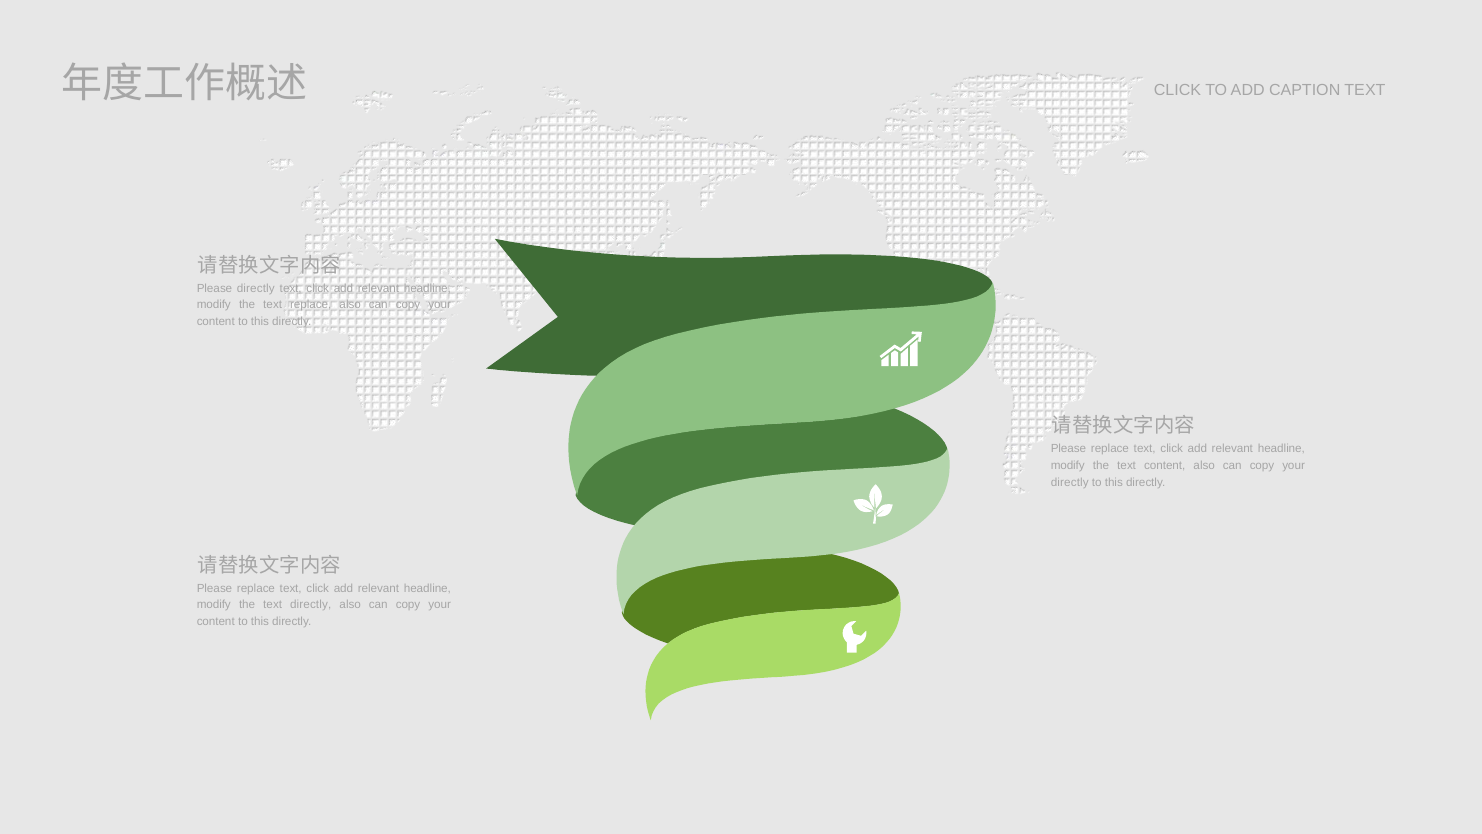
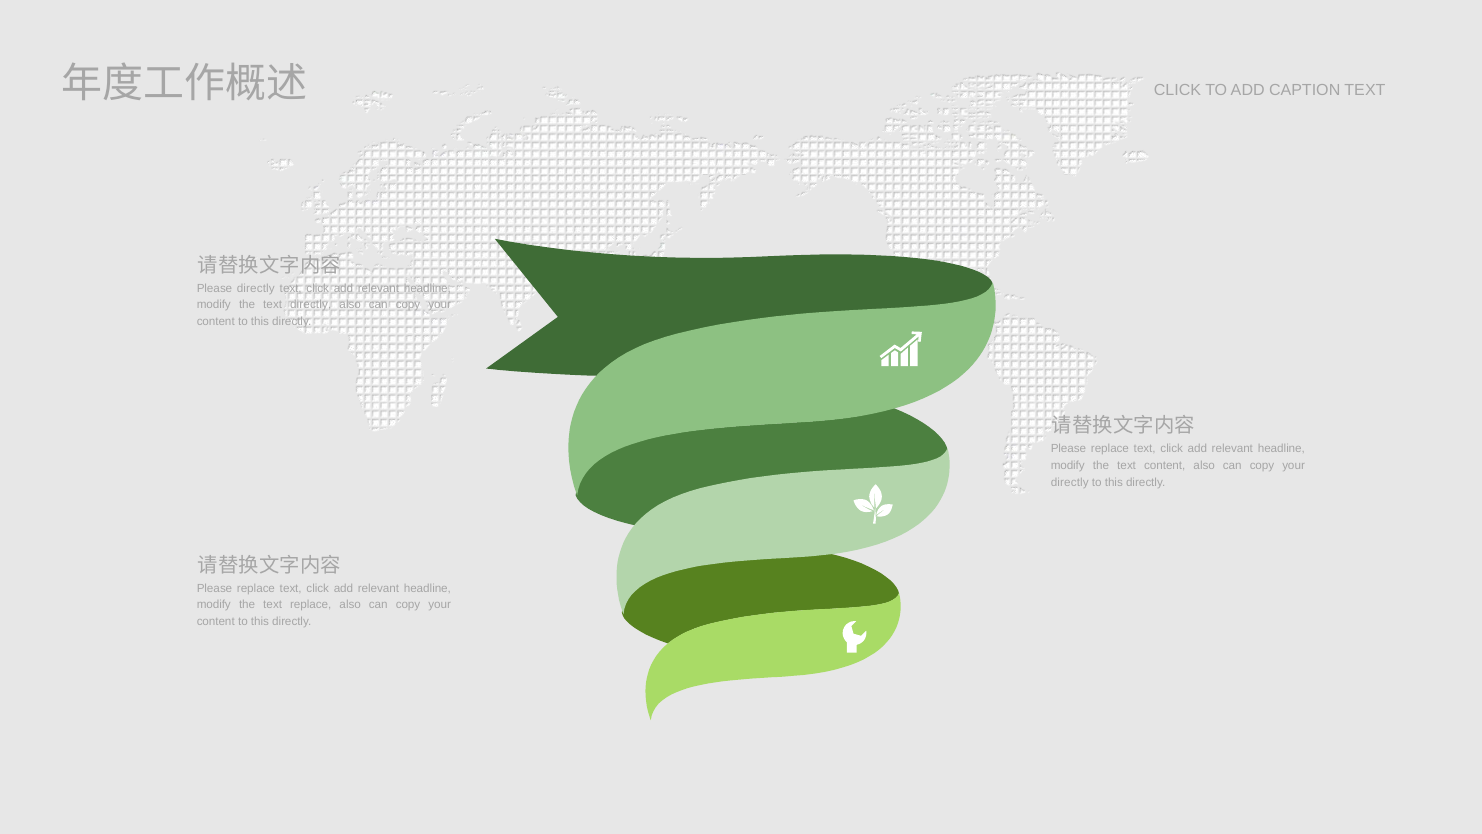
text replace: replace -> directly (311, 305)
text directly: directly -> replace (311, 605)
